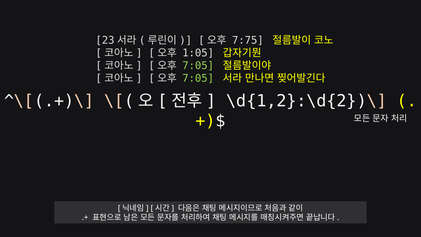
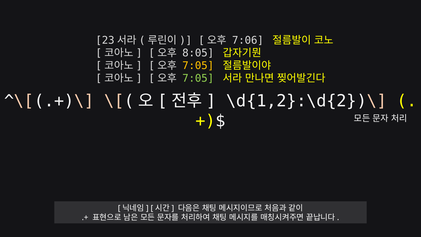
7:75: 7:75 -> 7:06 (248, 40)
1:05: 1:05 -> 8:05 (198, 53)
7:05 colour: light green -> yellow (198, 66)
